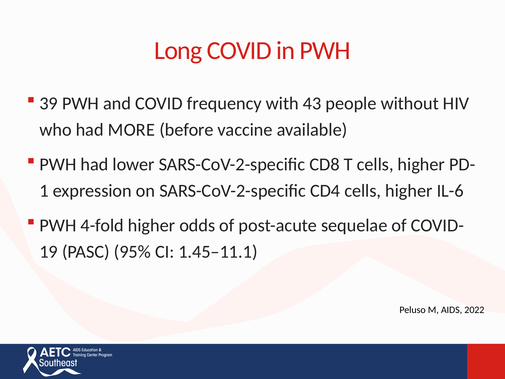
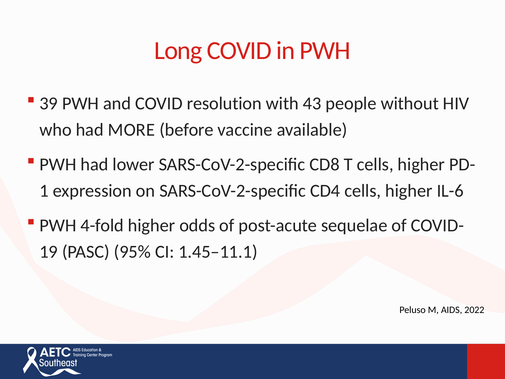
frequency: frequency -> resolution (224, 103)
